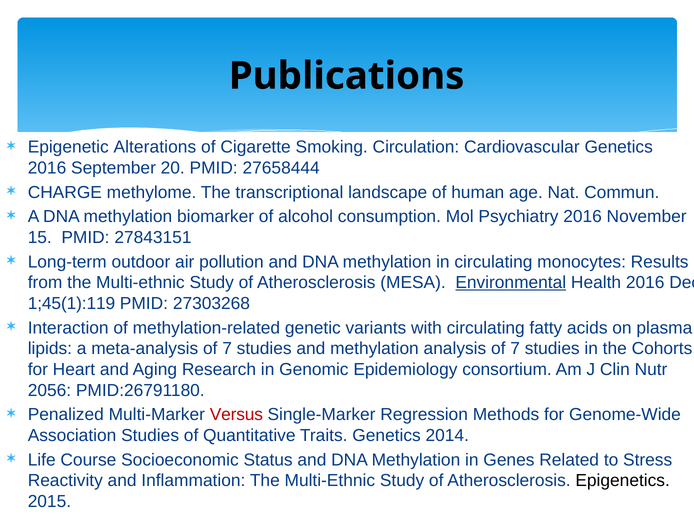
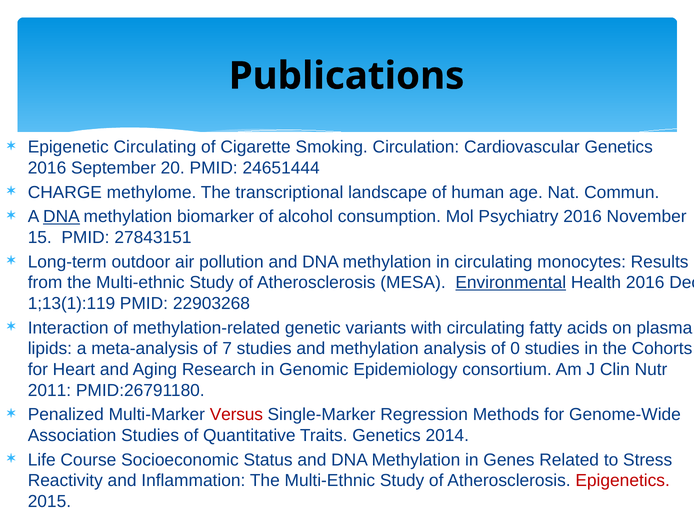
Epigenetic Alterations: Alterations -> Circulating (155, 147)
27658444: 27658444 -> 24651444 (281, 168)
DNA underline: none -> present (61, 216)
1;45(1):119: 1;45(1):119 -> 1;13(1):119 (71, 303)
27303268: 27303268 -> 22903268 (211, 303)
analysis of 7: 7 -> 0 (515, 348)
2056: 2056 -> 2011 (49, 390)
Epigenetics colour: black -> red (623, 480)
